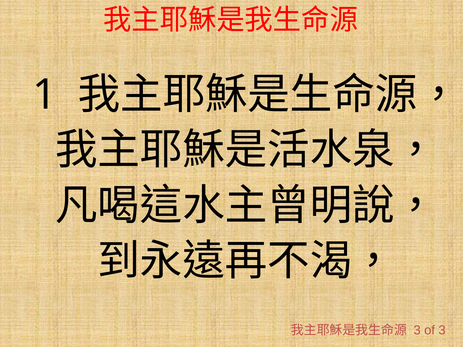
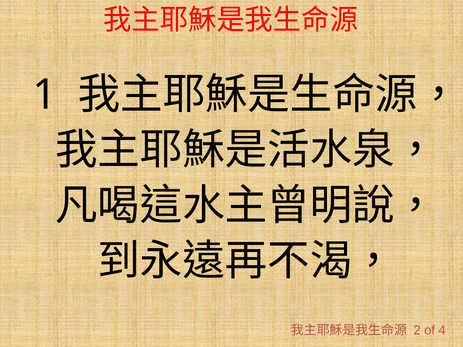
3: 3 -> 2 (417, 330)
of 3: 3 -> 4 (442, 330)
